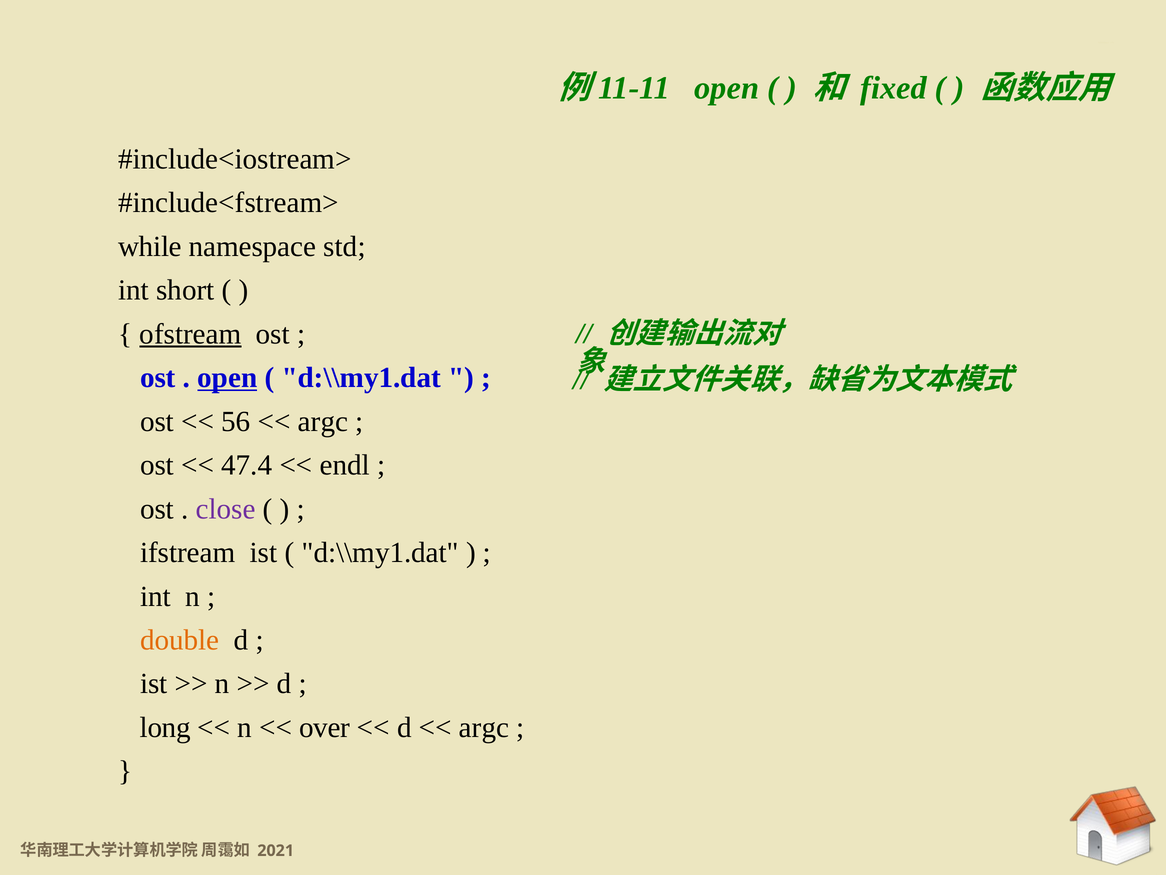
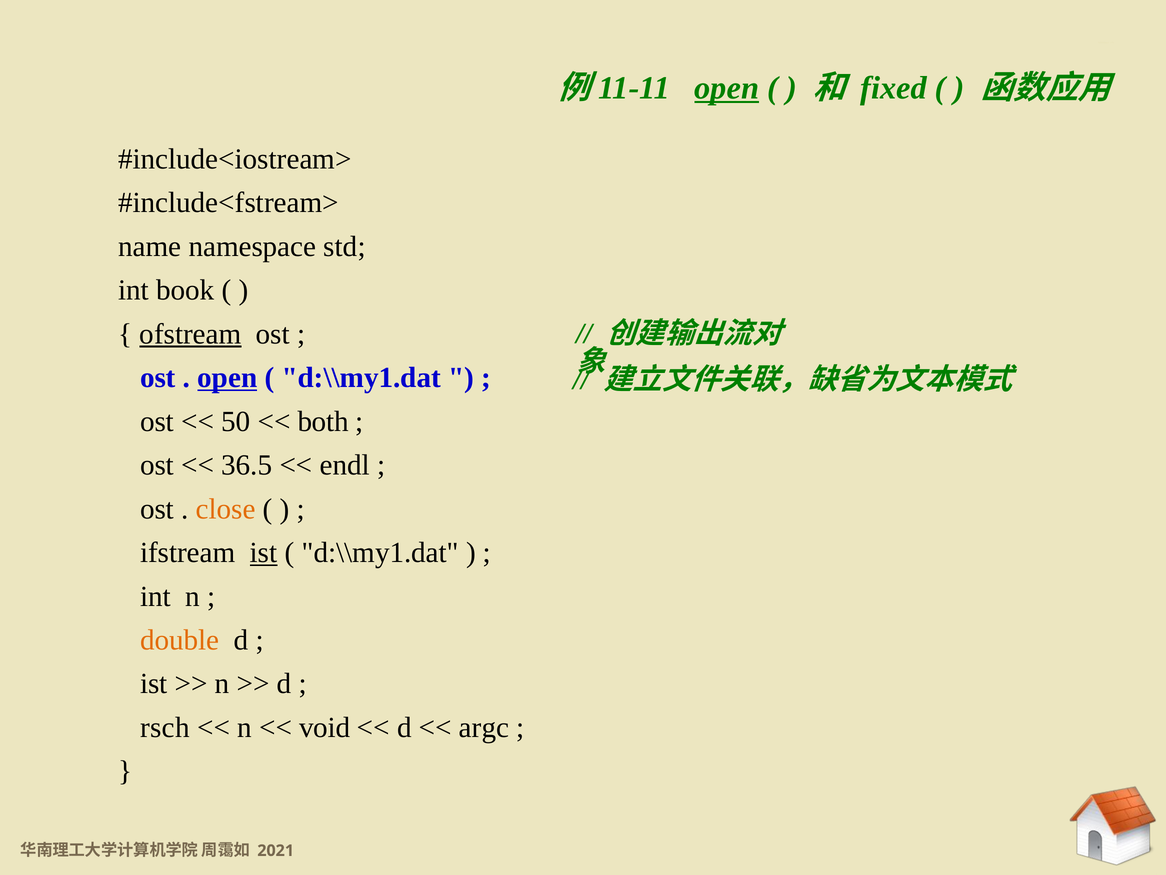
open underline: none -> present (727, 88)
while: while -> name (150, 246)
short: short -> book (185, 290)
56: 56 -> 50 (236, 421)
argc: argc -> both (323, 421)
47.4: 47.4 -> 36.5 (247, 465)
close colour: purple -> orange (226, 509)
ist underline: none -> present (264, 552)
long: long -> rsch (165, 727)
over: over -> void (325, 727)
